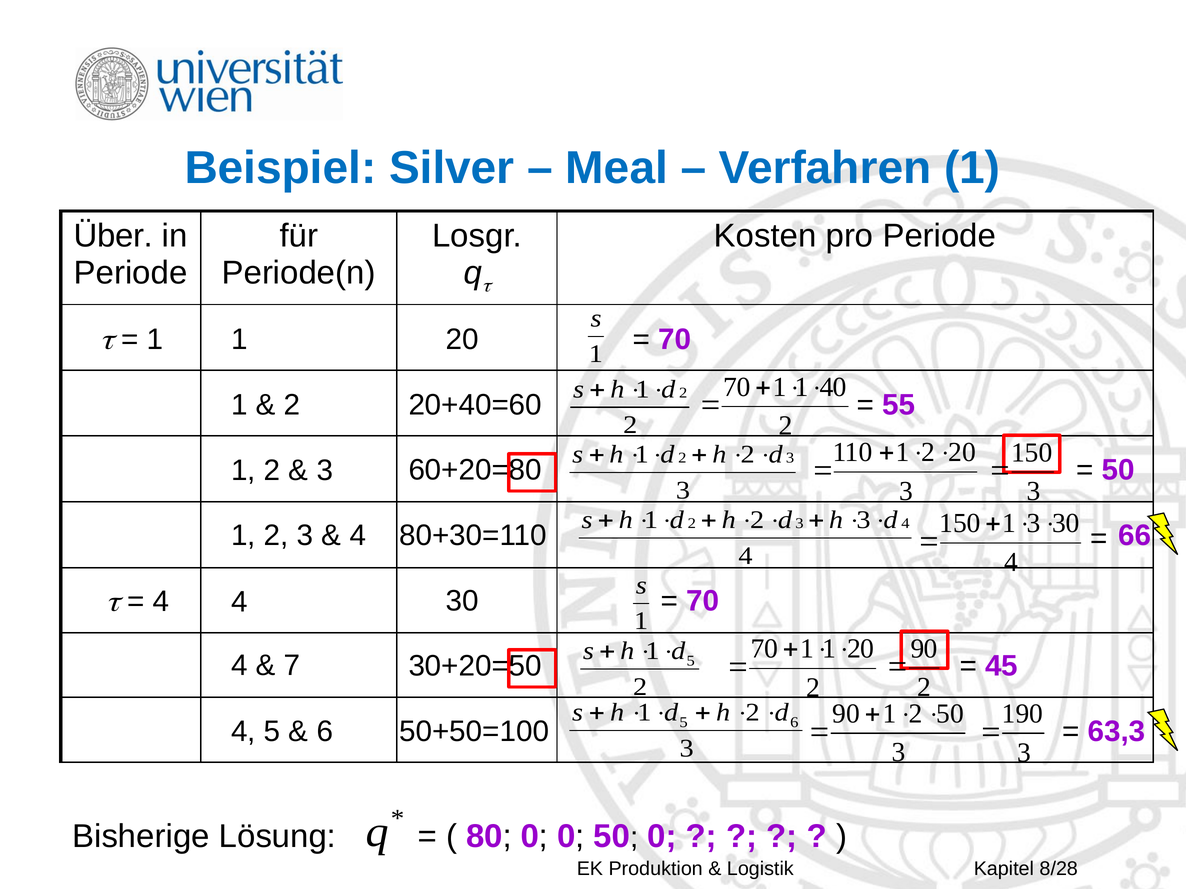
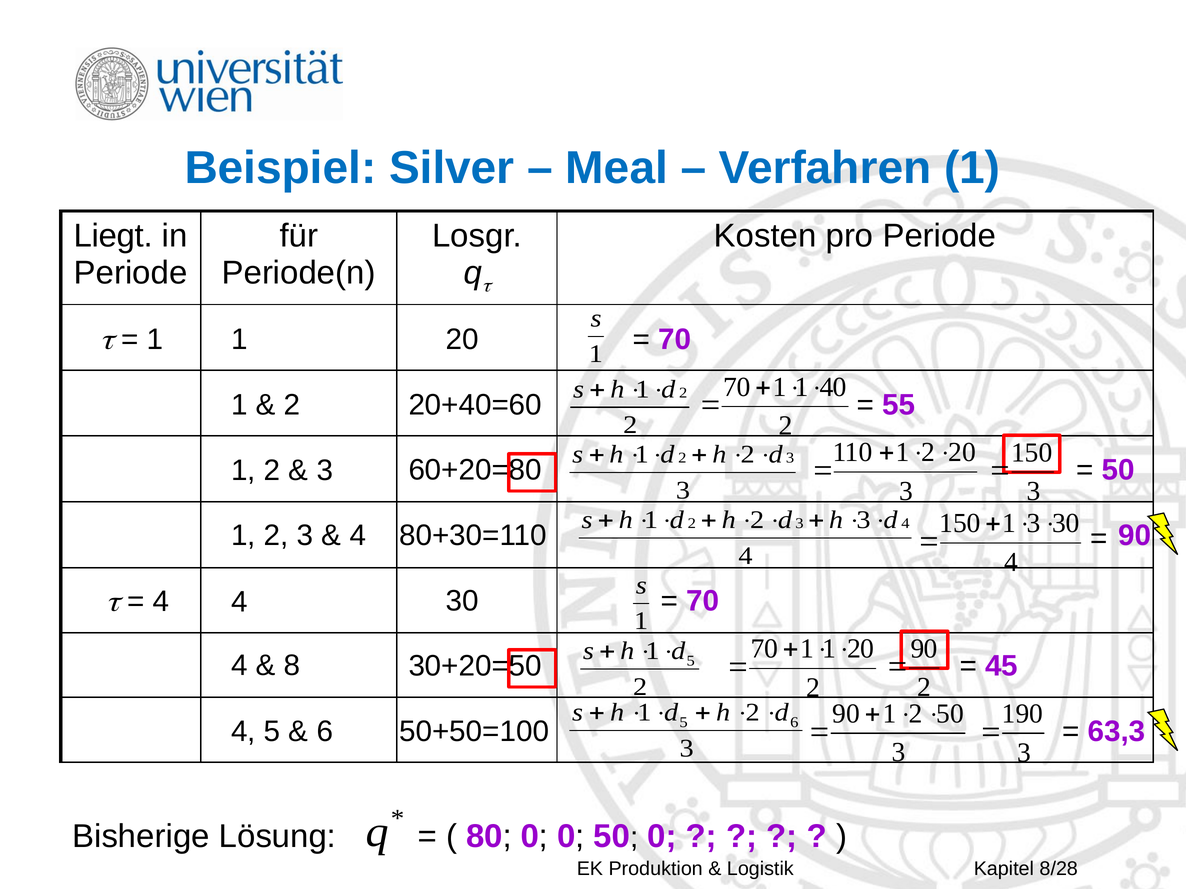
Über: Über -> Liegt (113, 236)
66: 66 -> 90 (1135, 536)
7: 7 -> 8 (292, 666)
